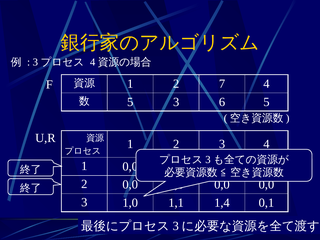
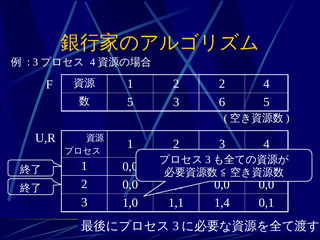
2 7: 7 -> 2 (222, 84)
